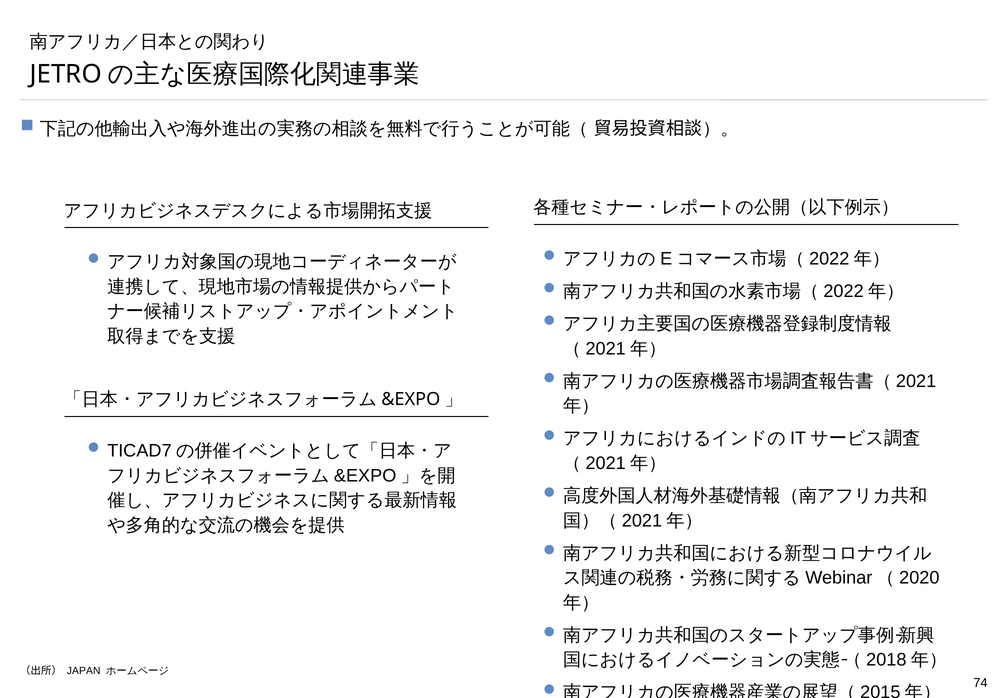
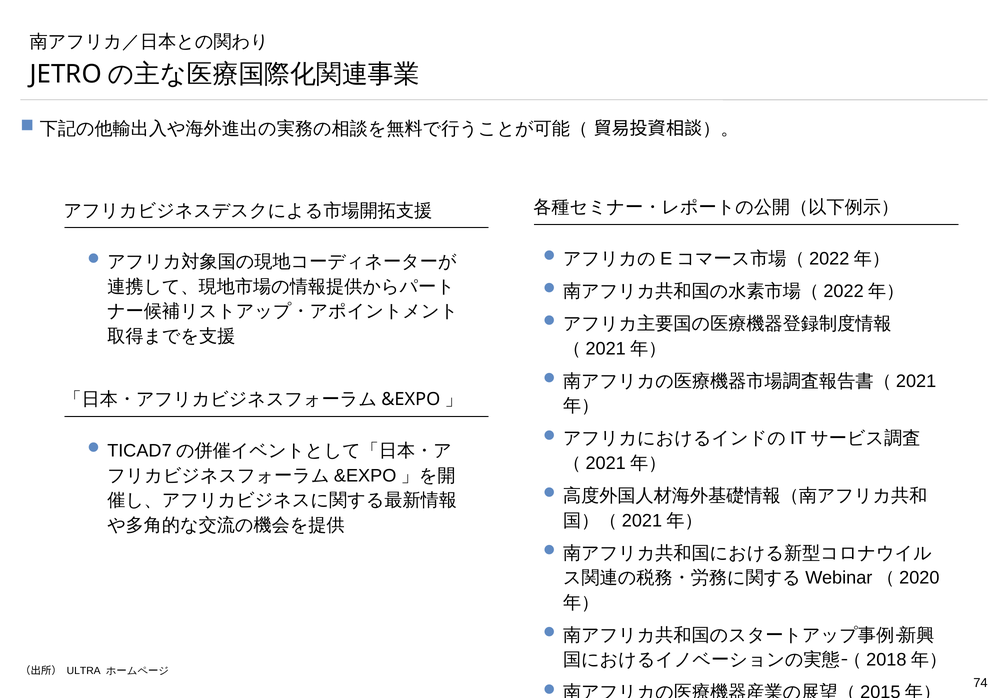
JAPAN: JAPAN -> ULTRA (84, 671)
